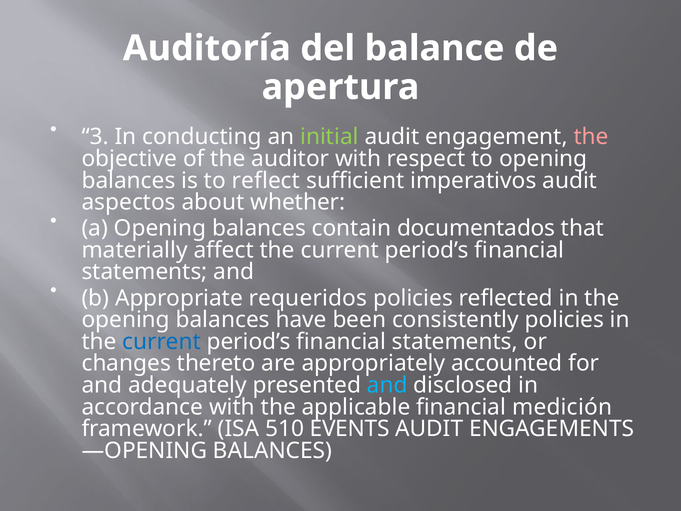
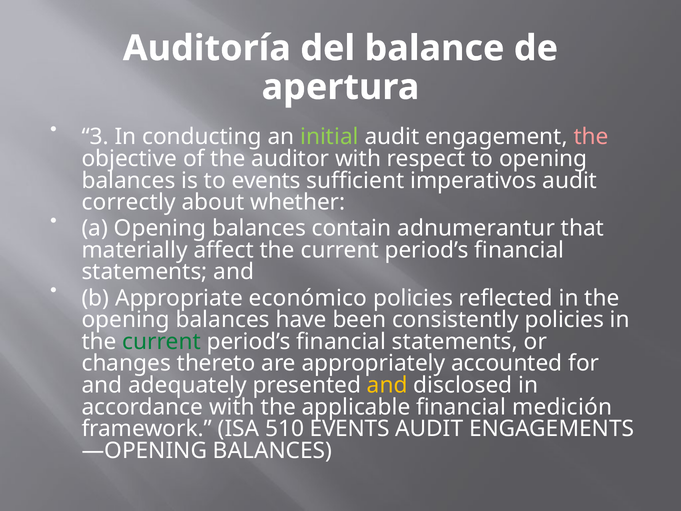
to reflect: reflect -> events (266, 180)
aspectos: aspectos -> correctly (129, 202)
documentados: documentados -> adnumerantur (476, 228)
requeridos: requeridos -> económico (308, 298)
current colour: blue -> green (162, 341)
and colour: light blue -> yellow (387, 385)
